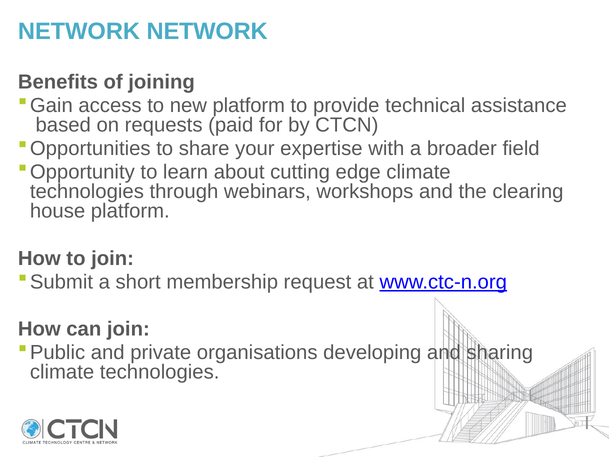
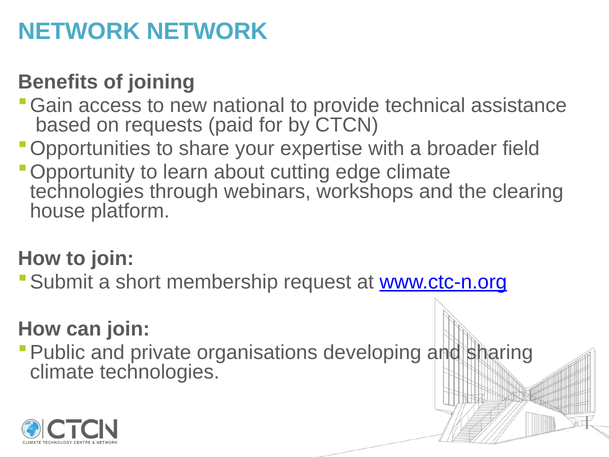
new platform: platform -> national (249, 106)
